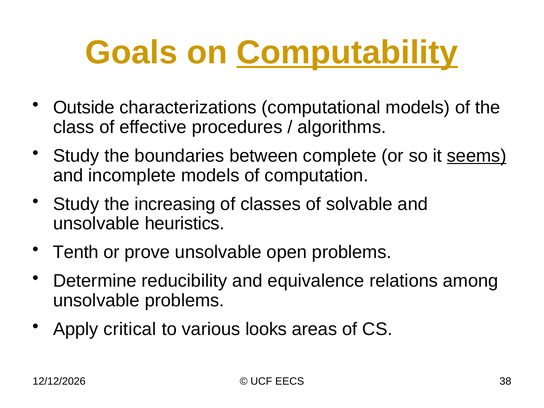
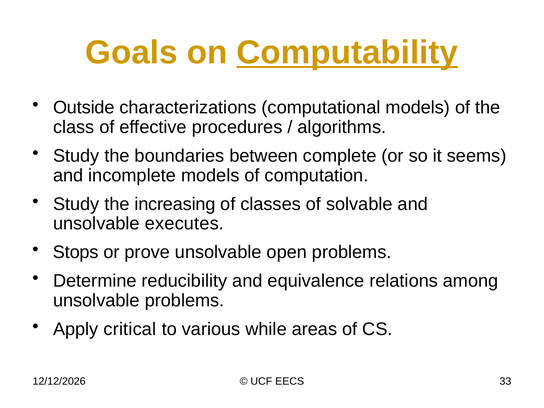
seems underline: present -> none (477, 156)
heuristics: heuristics -> executes (184, 224)
Tenth: Tenth -> Stops (76, 252)
looks: looks -> while (266, 329)
38: 38 -> 33 (505, 381)
